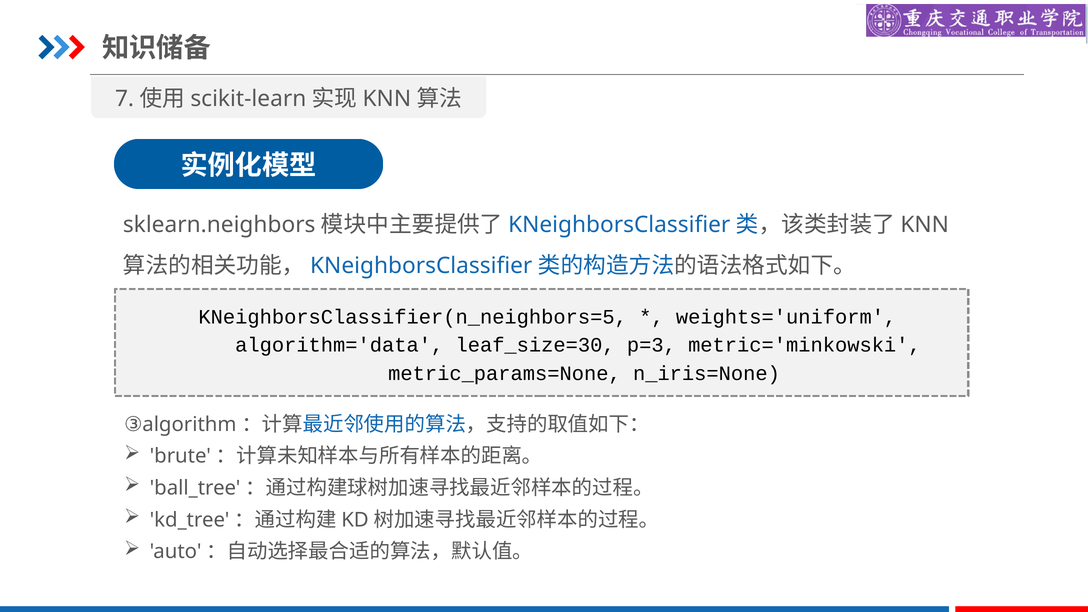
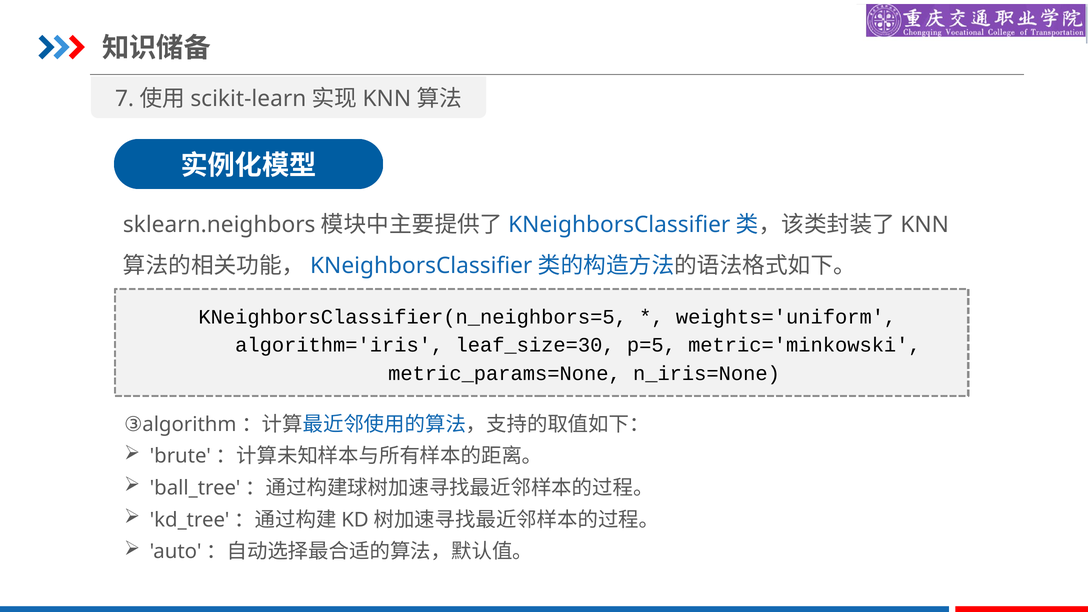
algorithm='data: algorithm='data -> algorithm='iris (339, 345)
p=3: p=3 -> p=5 (651, 345)
